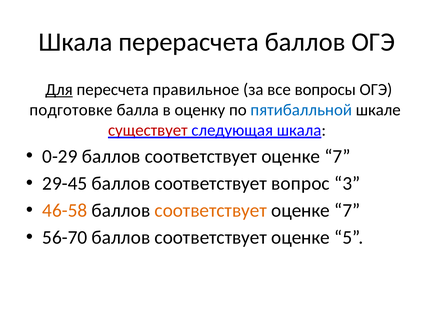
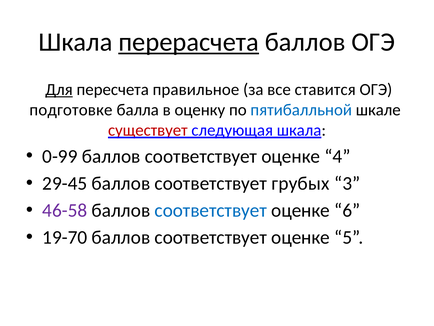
перерасчета underline: none -> present (189, 42)
вопросы: вопросы -> ставится (325, 89)
0-29: 0-29 -> 0-99 (60, 156)
7: 7 -> 4 (337, 156)
вопрос: вопрос -> грубых (300, 183)
46-58 colour: orange -> purple (65, 210)
соответствует colour: orange -> blue (211, 210)
7: 7 -> 6 (347, 210)
56-70: 56-70 -> 19-70 (65, 237)
